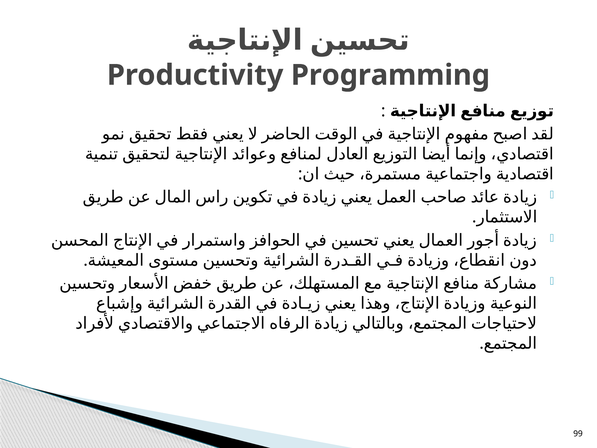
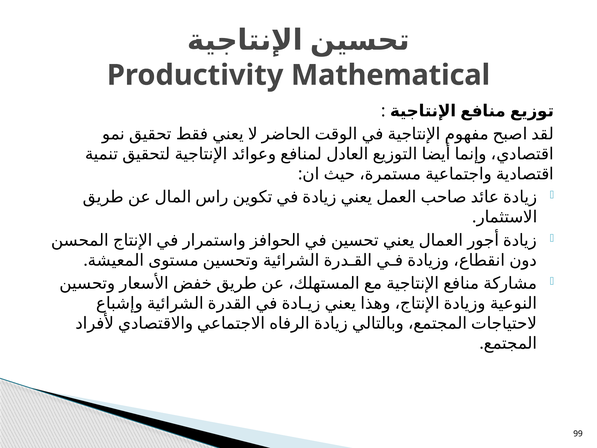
Programming: Programming -> Mathematical (391, 75)
